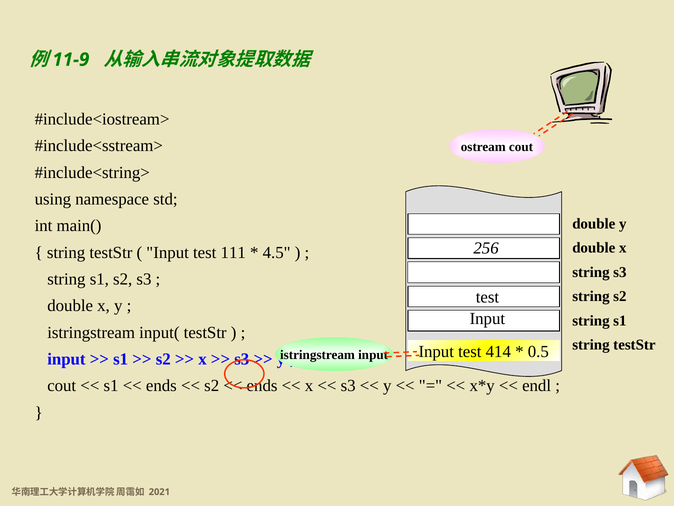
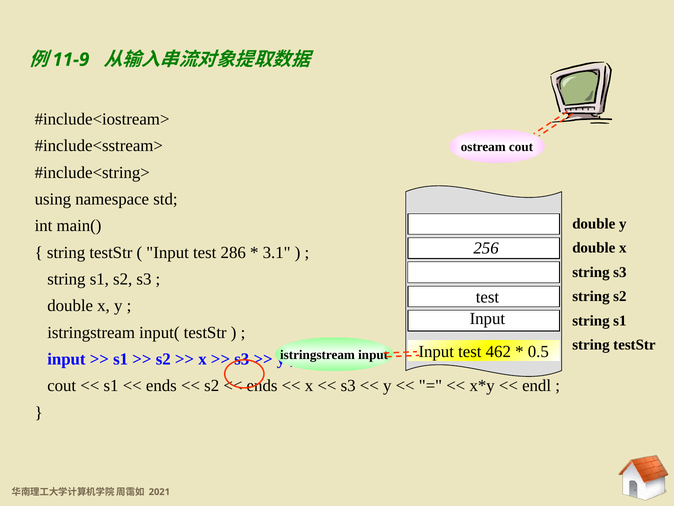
111: 111 -> 286 (233, 252)
4.5: 4.5 -> 3.1 (277, 252)
414: 414 -> 462 (498, 351)
